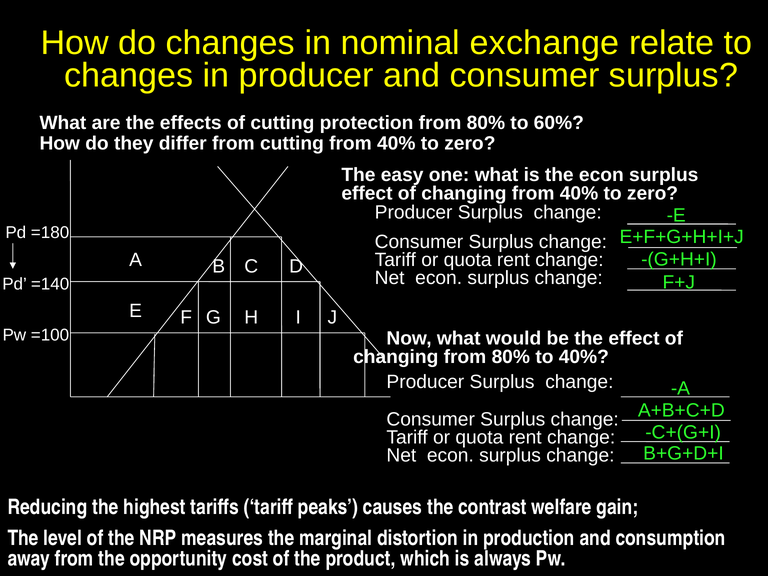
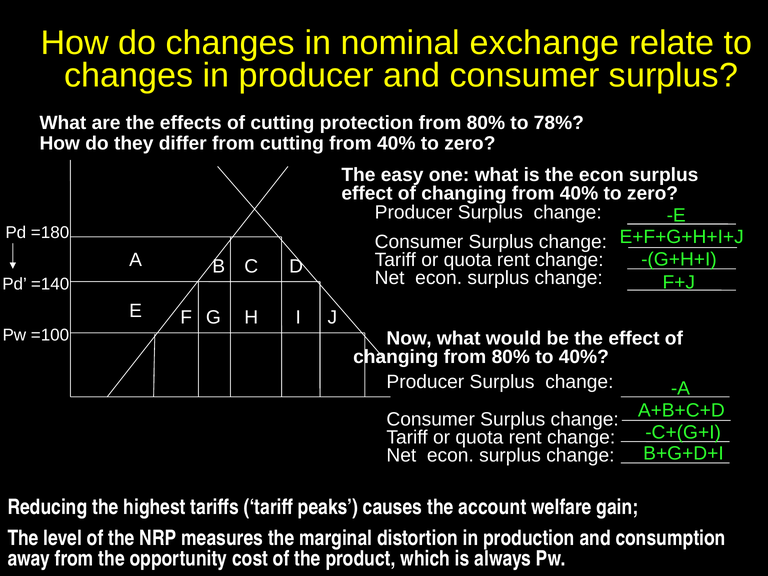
60%: 60% -> 78% (559, 123)
contrast: contrast -> account (492, 507)
